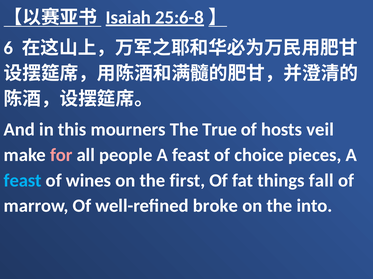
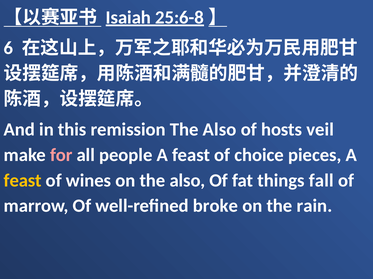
mourners: mourners -> remission (128, 130)
True: True -> Also (220, 130)
feast colour: light blue -> yellow (23, 181)
on the first: first -> also (187, 181)
into: into -> rain (314, 206)
